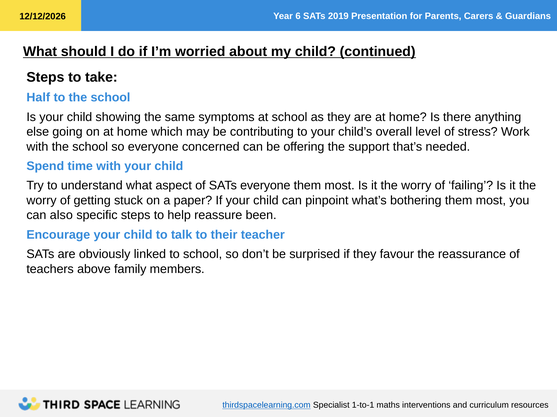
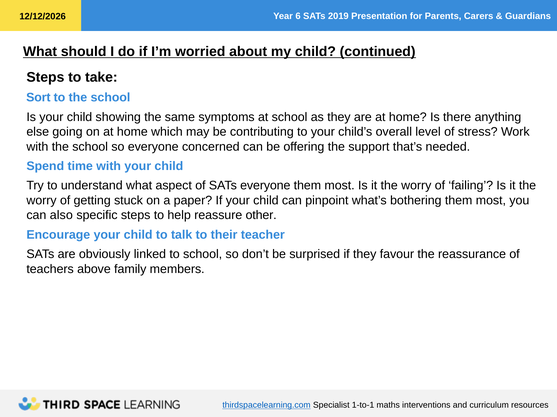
Half: Half -> Sort (38, 98)
been: been -> other (261, 216)
